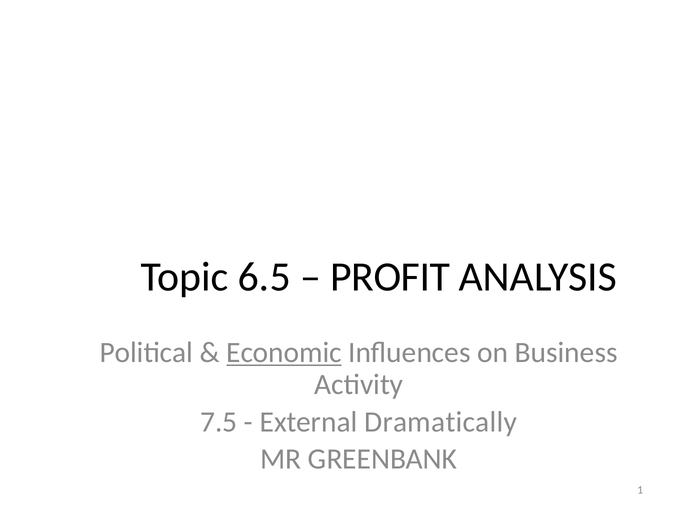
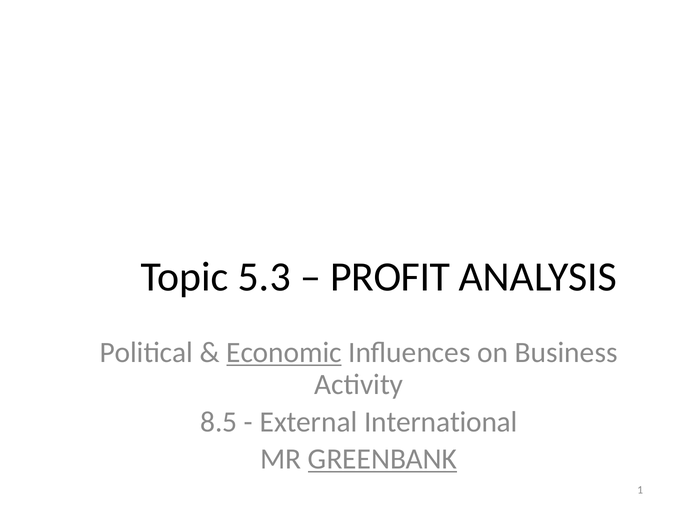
6.5: 6.5 -> 5.3 (264, 277)
7.5: 7.5 -> 8.5 (219, 422)
Dramatically: Dramatically -> International (441, 422)
GREENBANK underline: none -> present (383, 459)
